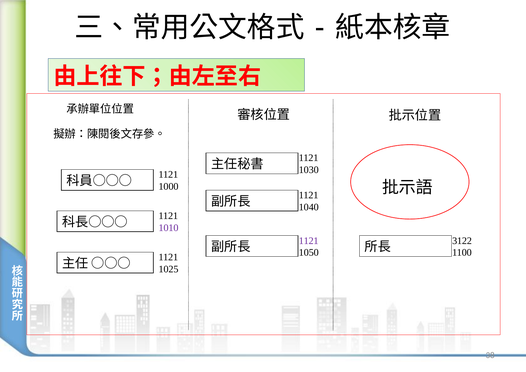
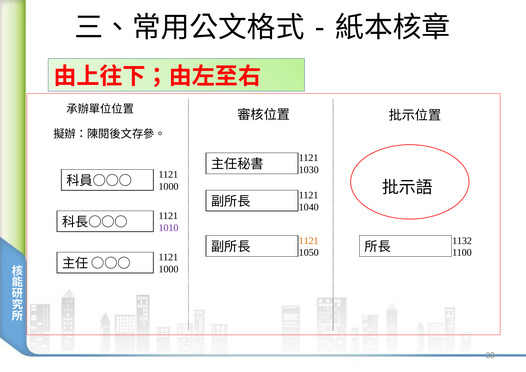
1121 colour: purple -> orange (309, 241)
3122: 3122 -> 1132 (462, 241)
1025: 1025 -> 1000 (169, 269)
